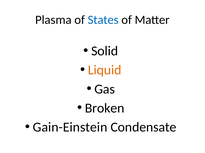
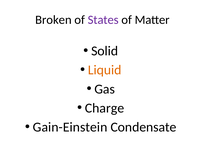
Plasma: Plasma -> Broken (53, 20)
States colour: blue -> purple (103, 20)
Broken: Broken -> Charge (105, 109)
